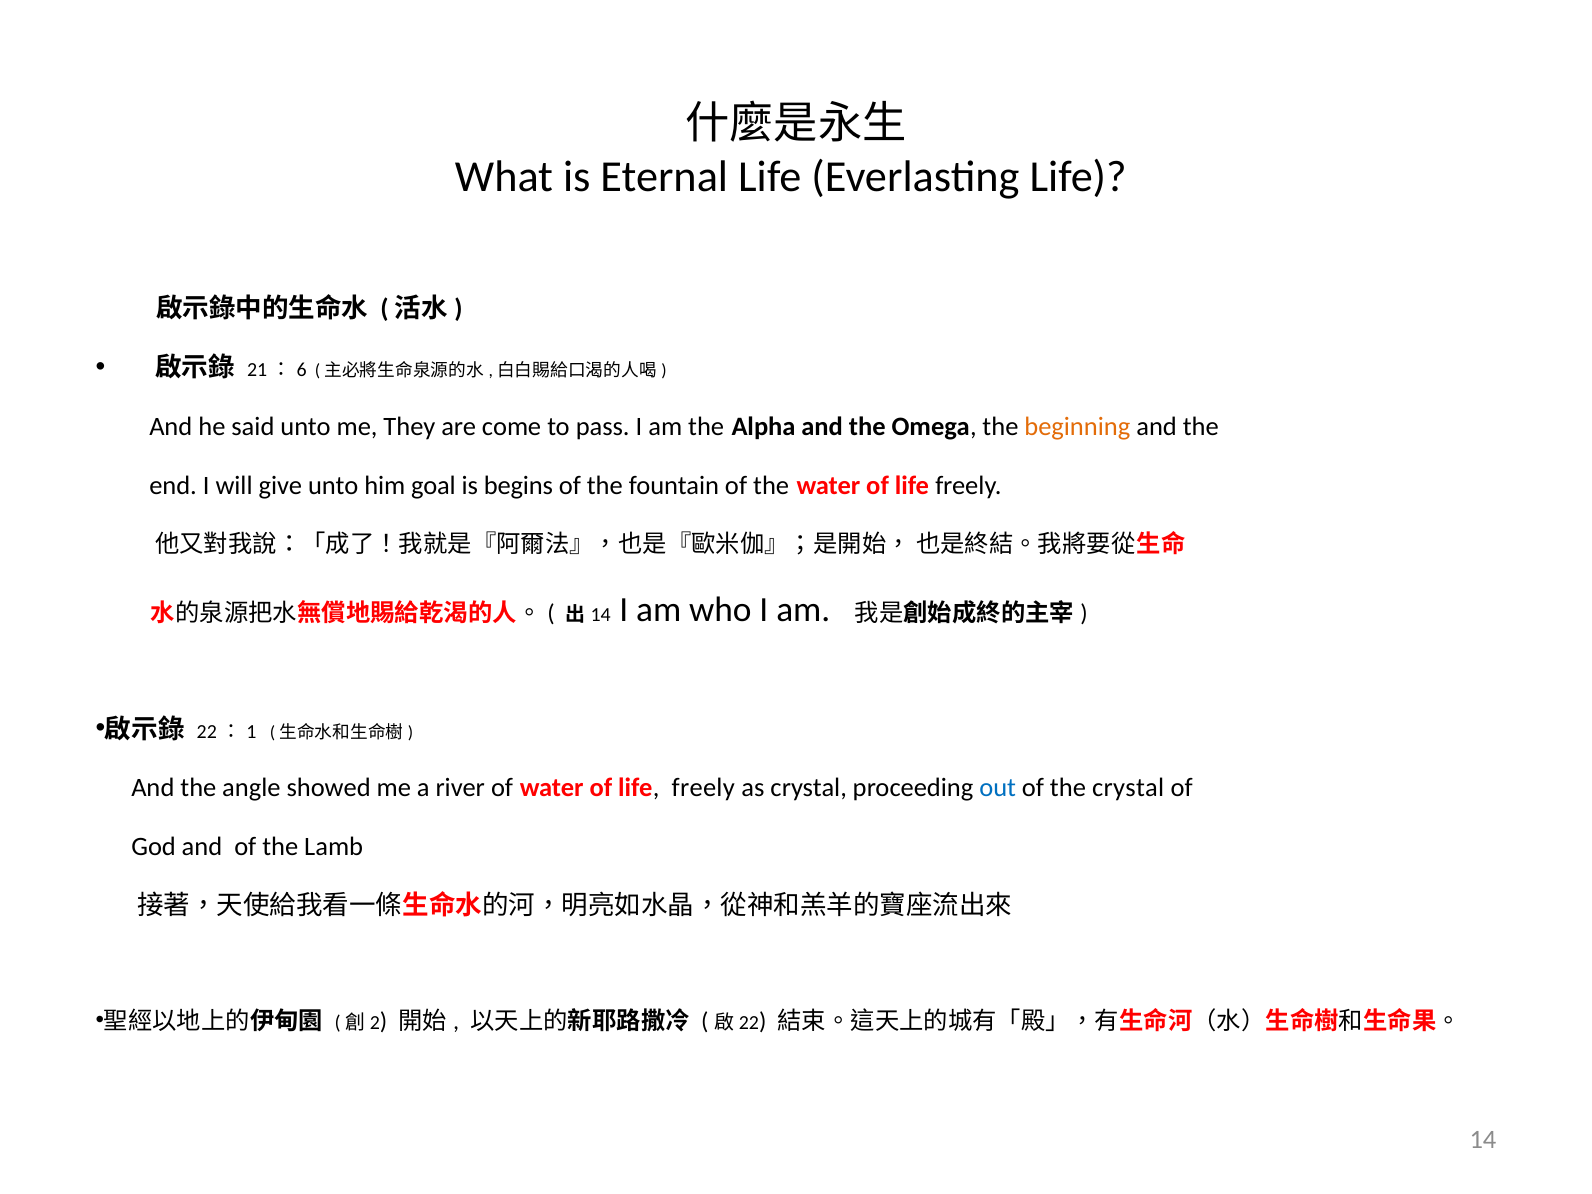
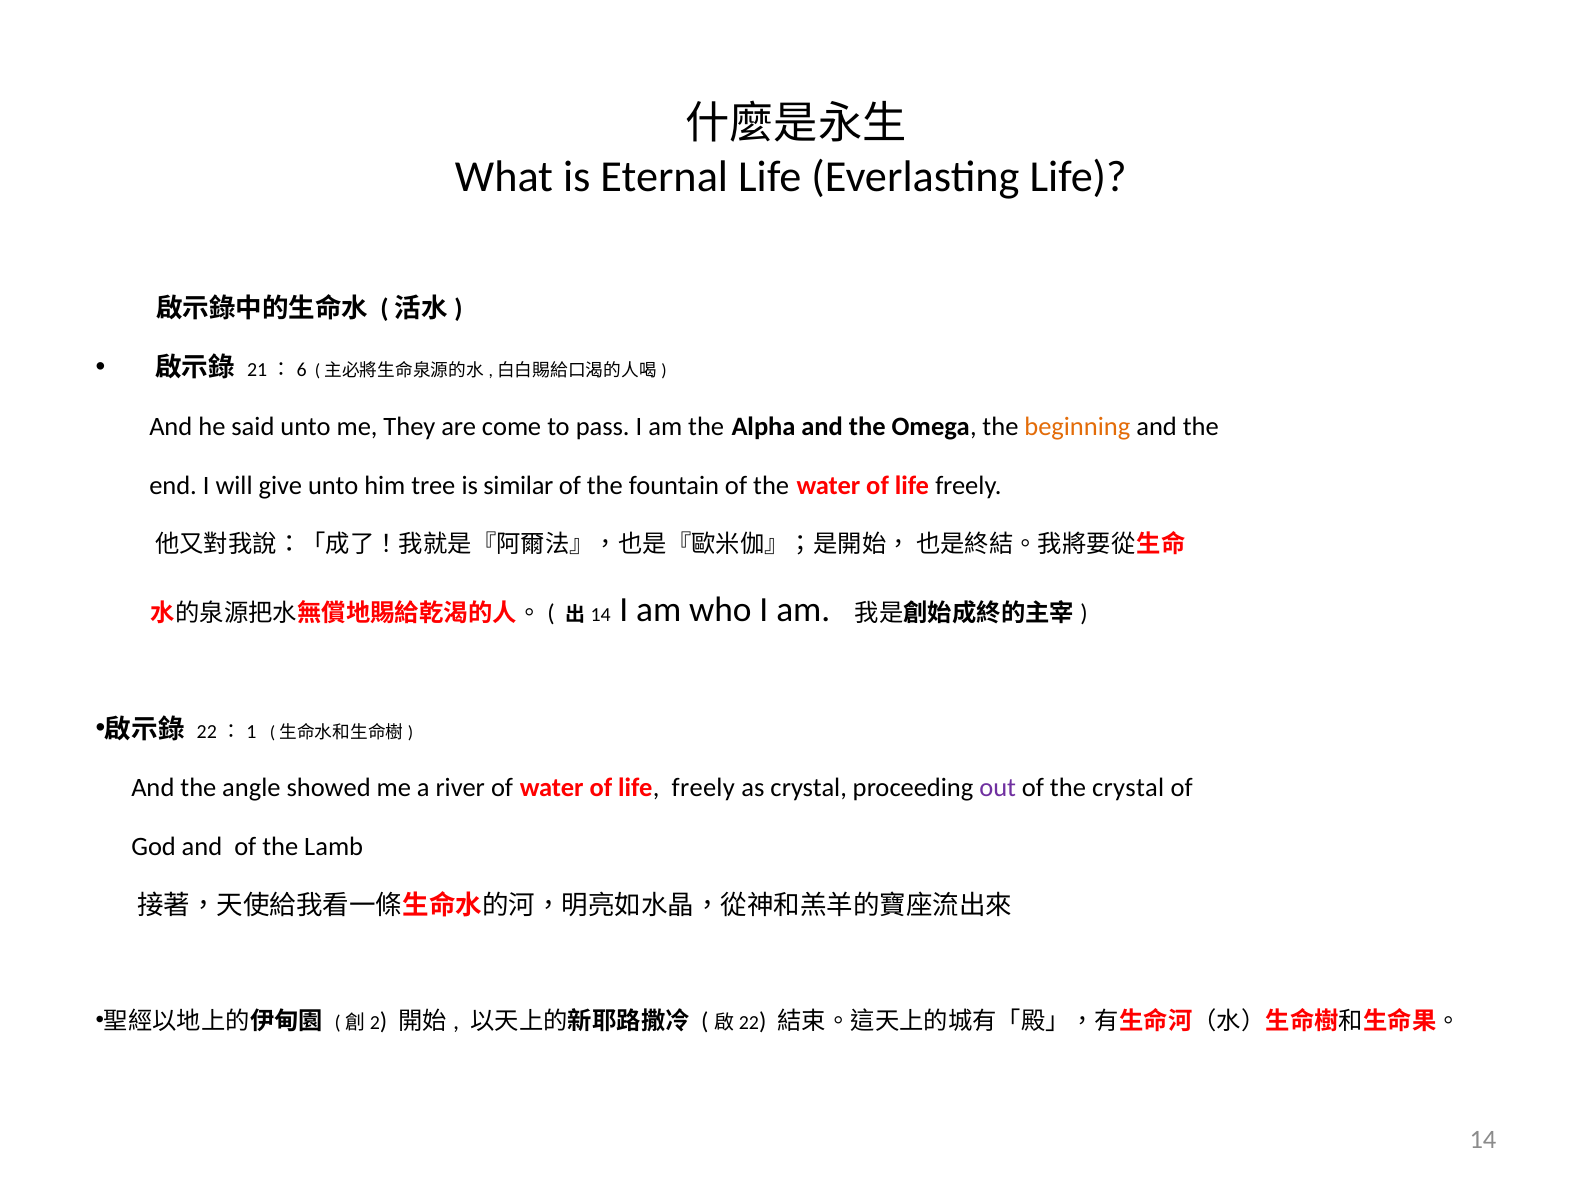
goal: goal -> tree (433, 485)
begins: begins -> similar (518, 485)
out colour: blue -> purple (998, 788)
